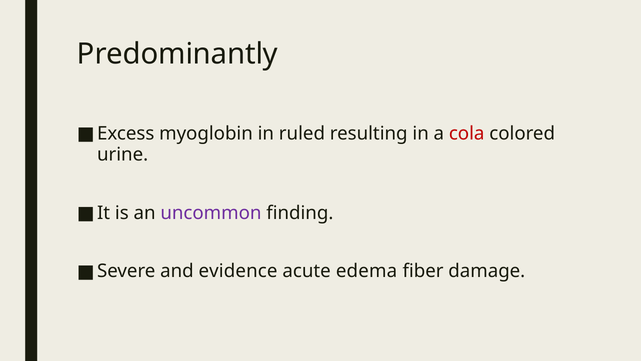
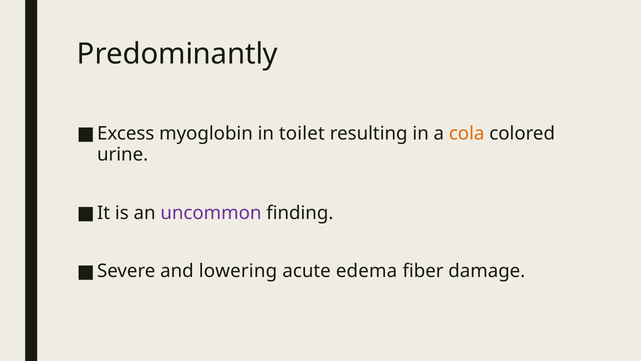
ruled: ruled -> toilet (302, 133)
cola colour: red -> orange (467, 133)
evidence: evidence -> lowering (238, 271)
